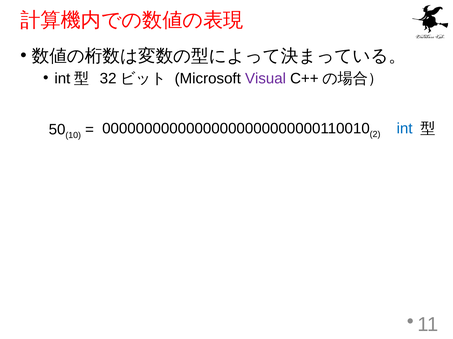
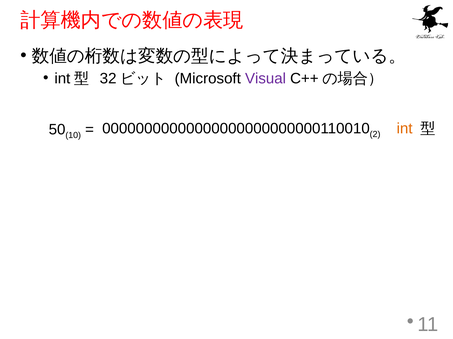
int colour: blue -> orange (405, 129)
